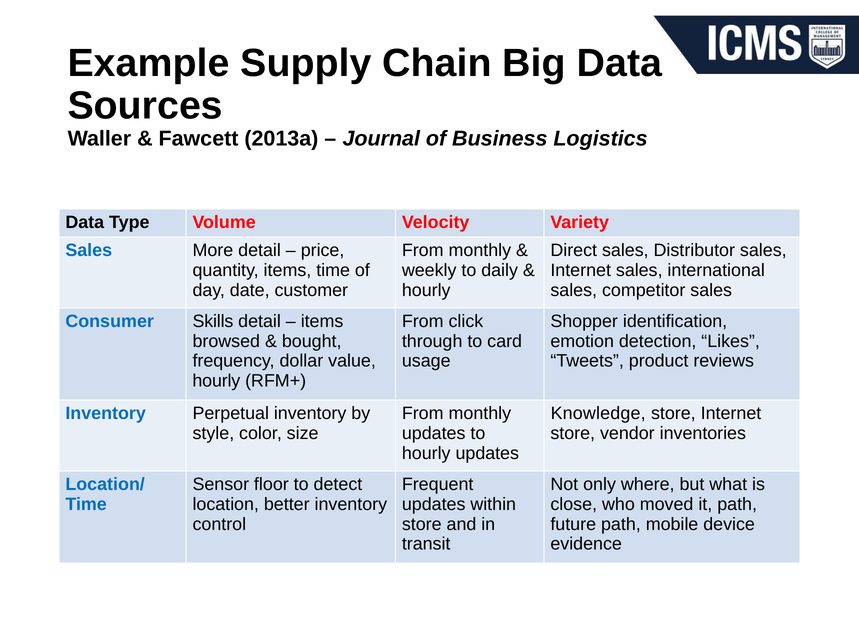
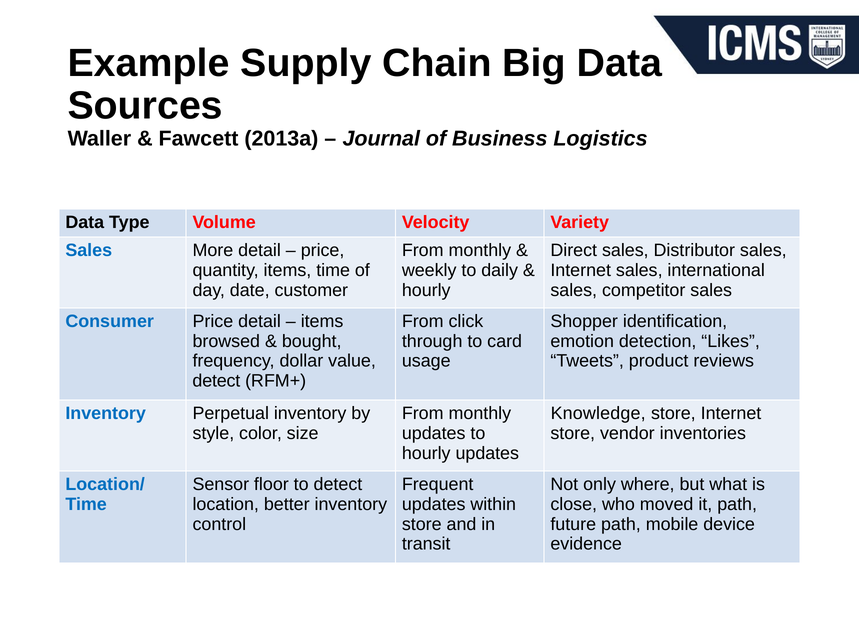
Consumer Skills: Skills -> Price (213, 321)
hourly: hourly -> detect (216, 381)
